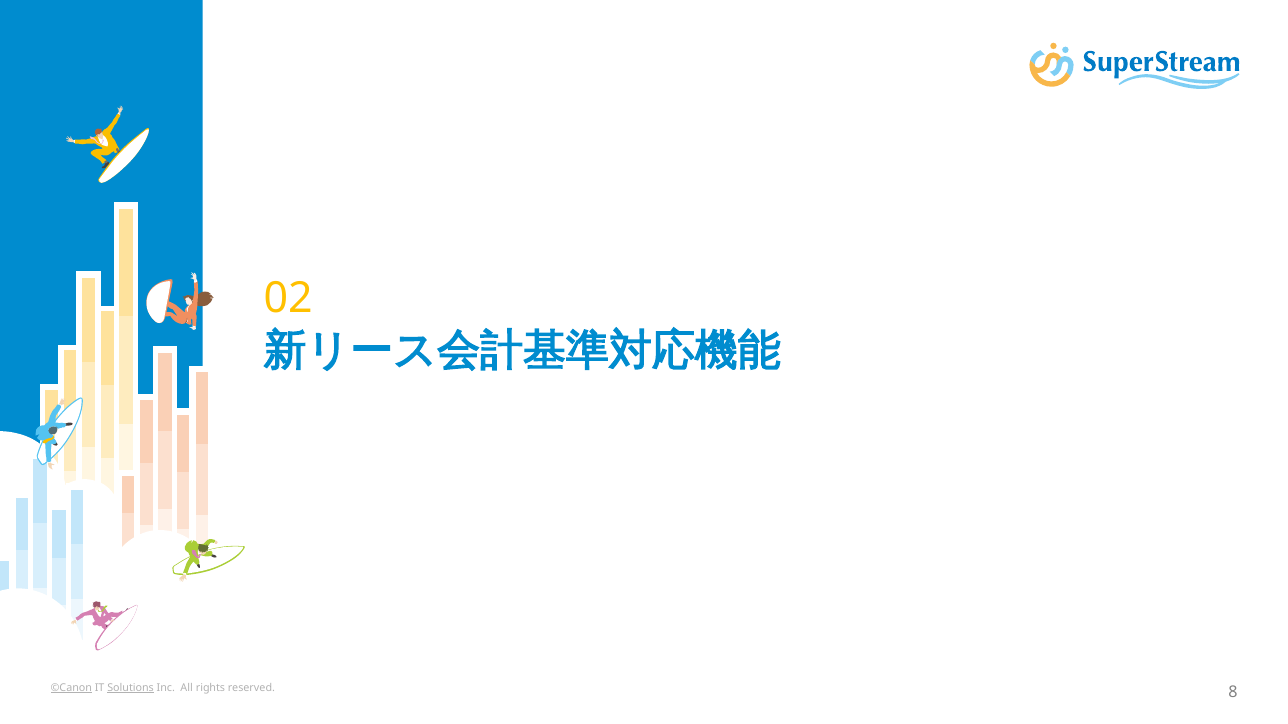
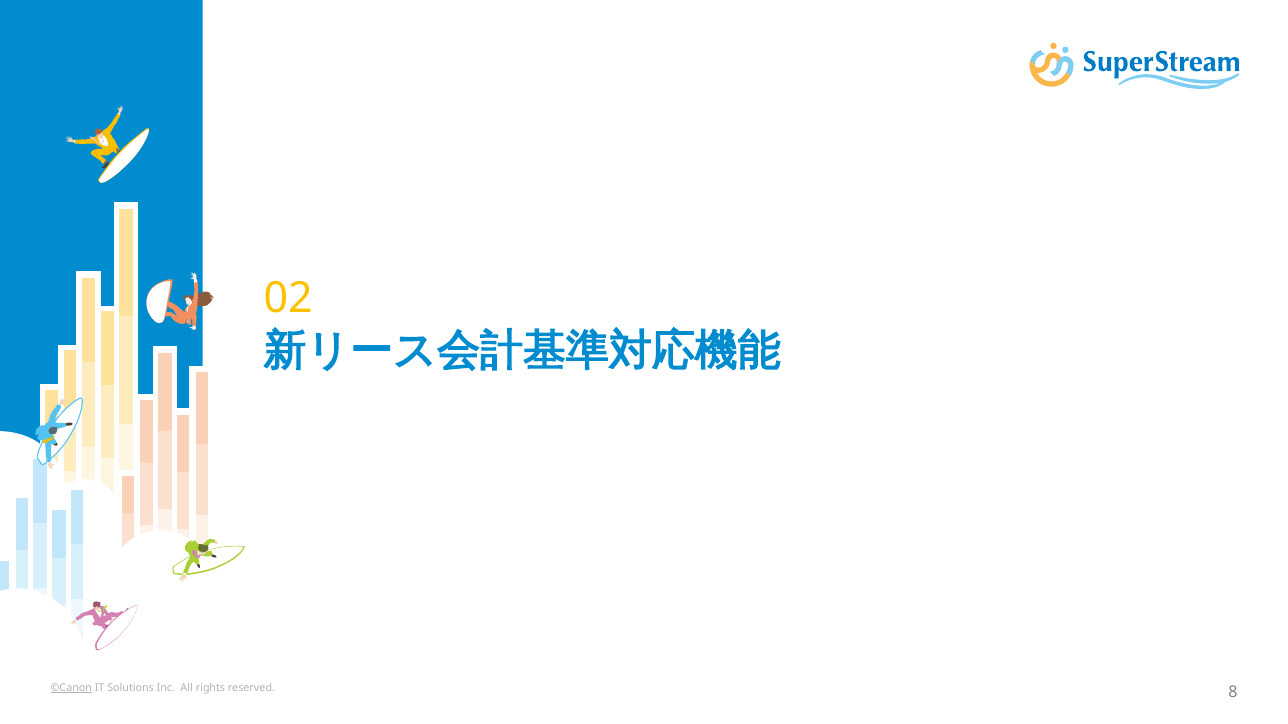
Solutions underline: present -> none (131, 688)
